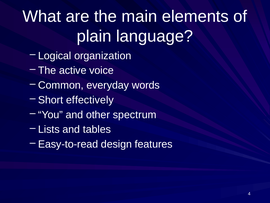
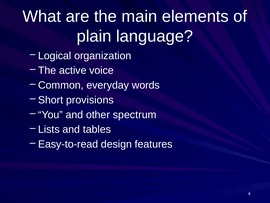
effectively: effectively -> provisions (90, 100)
